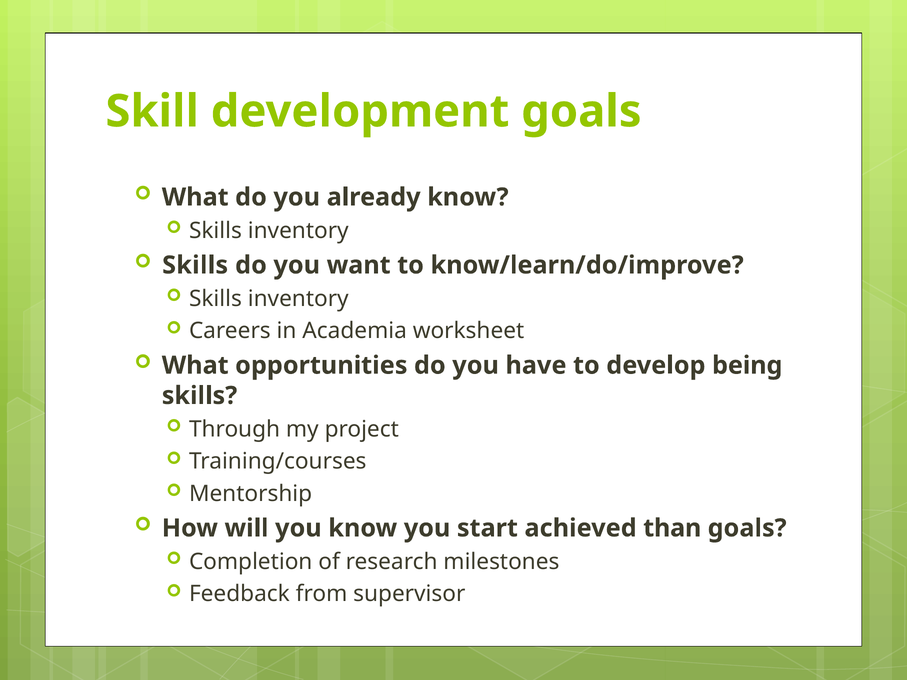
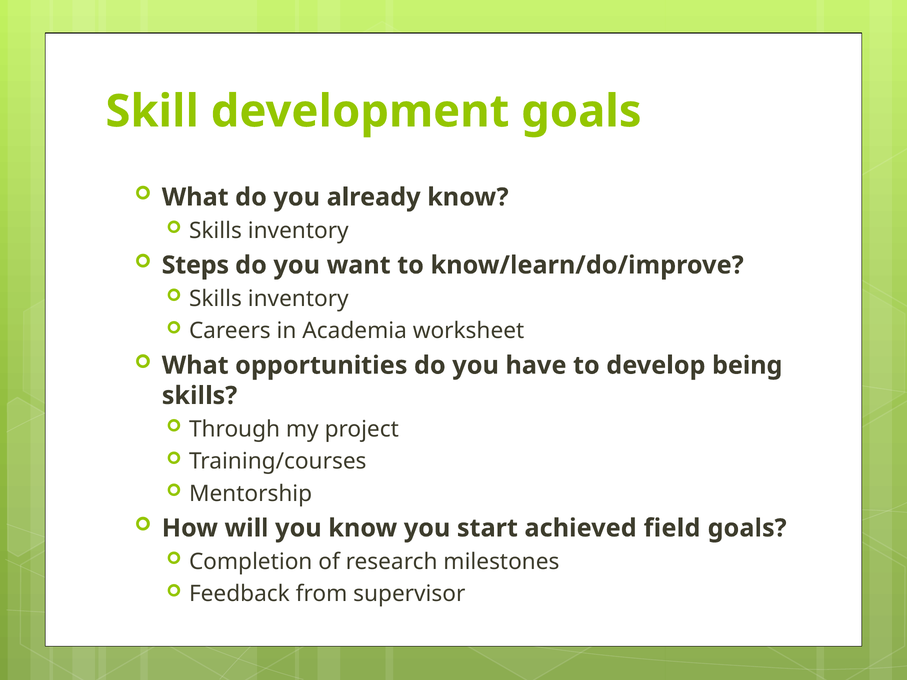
Skills: Skills -> Steps (195, 265)
than: than -> field (672, 528)
